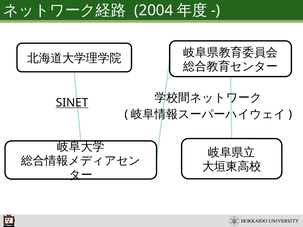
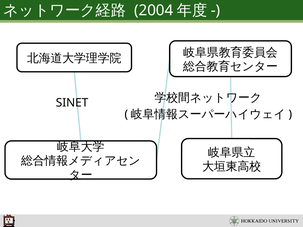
SINET underline: present -> none (72, 103)
